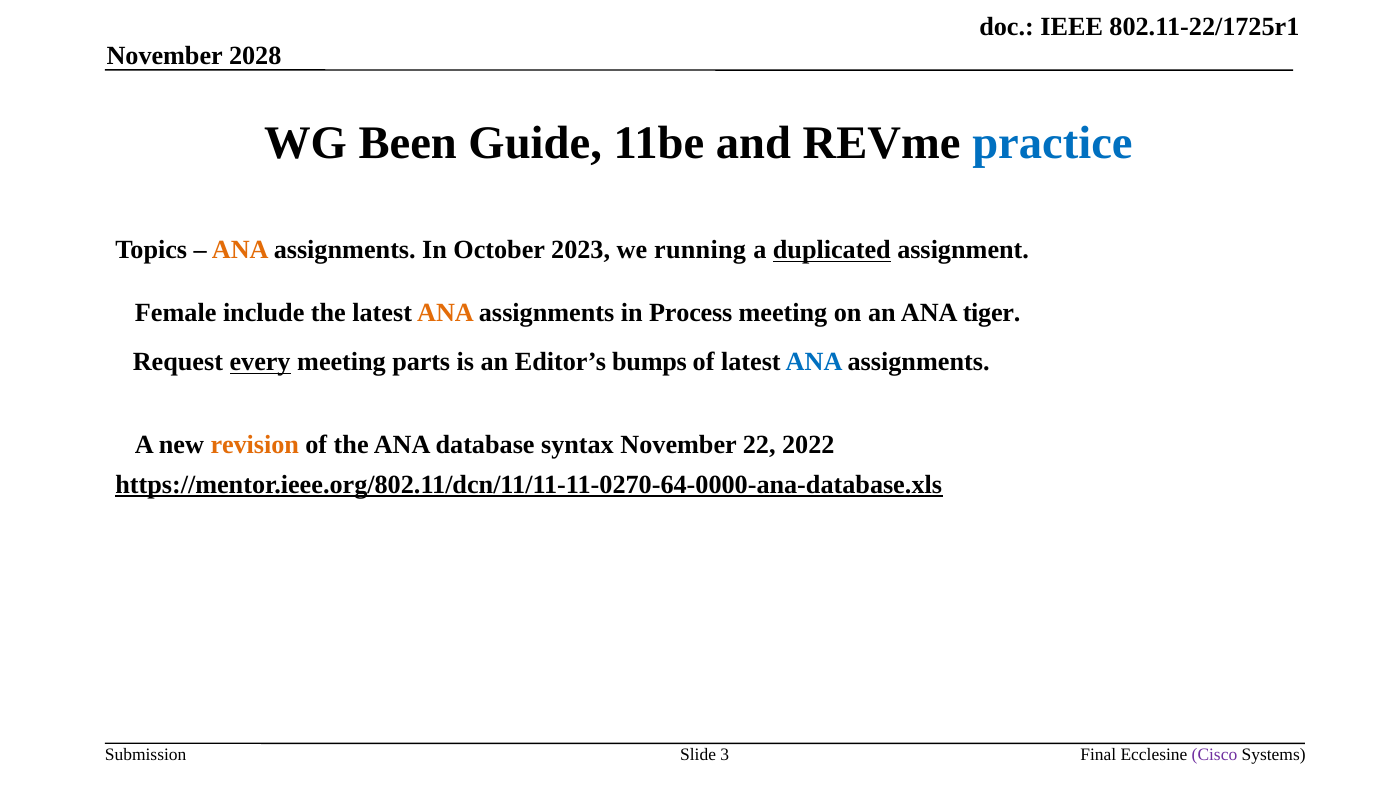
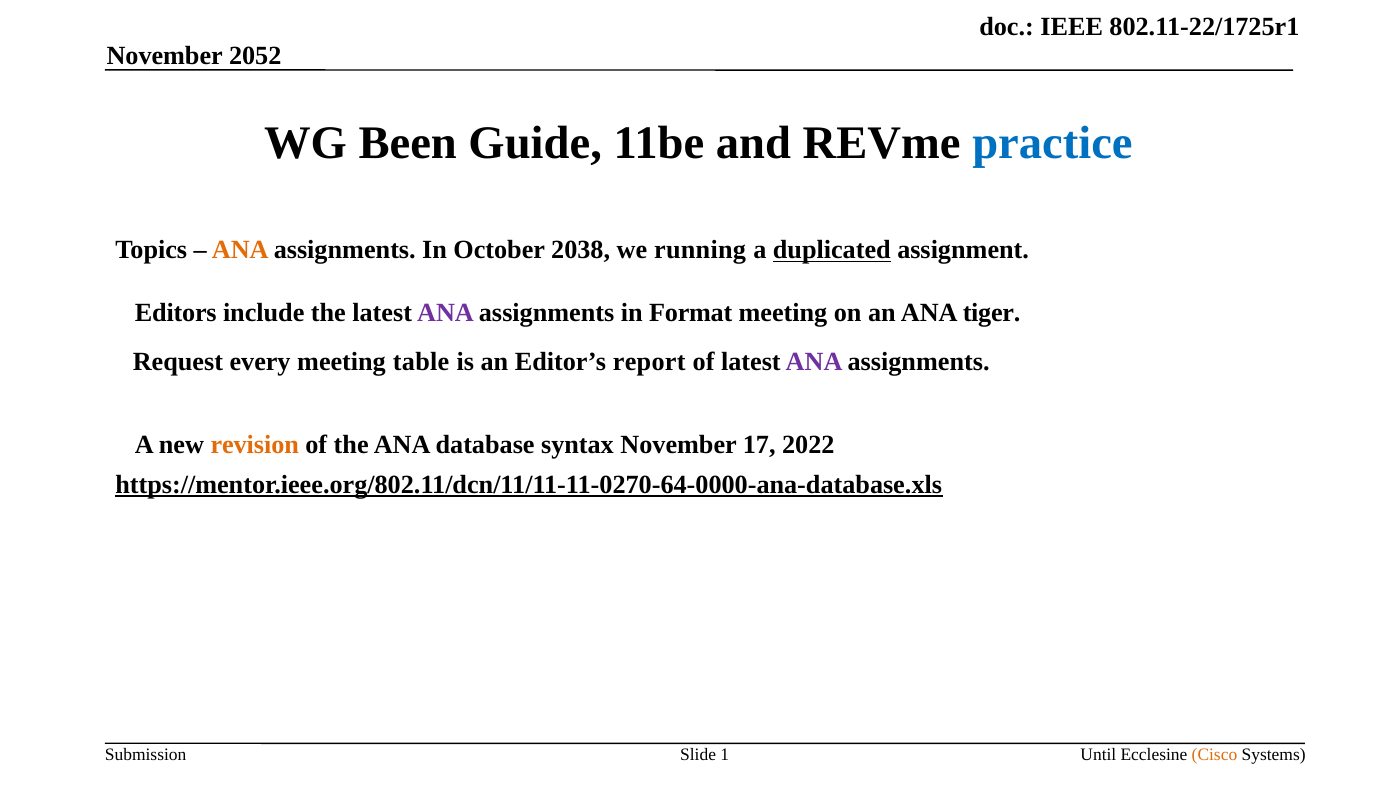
2028: 2028 -> 2052 (255, 56)
2023: 2023 -> 2038 (581, 250)
Female: Female -> Editors (176, 313)
ANA colour: orange -> purple (445, 313)
Process: Process -> Format (691, 313)
every underline: present -> none (260, 362)
parts: parts -> table (421, 362)
bumps: bumps -> report (649, 362)
ANA colour: blue -> purple (814, 362)
22: 22 -> 17 (759, 444)
3: 3 -> 1 (725, 754)
Final: Final -> Until (1098, 754)
Cisco colour: purple -> orange (1214, 754)
